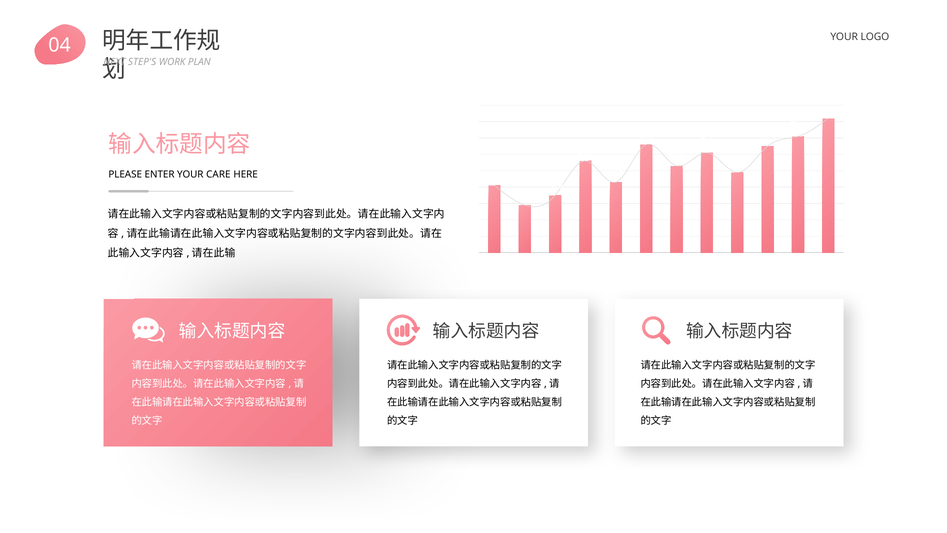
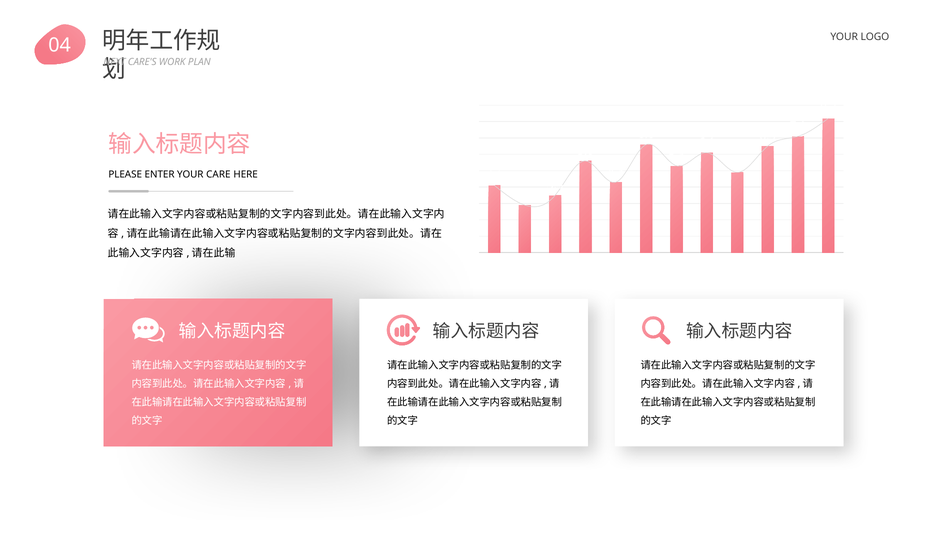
STEP'S: STEP'S -> CARE'S (142, 62)
